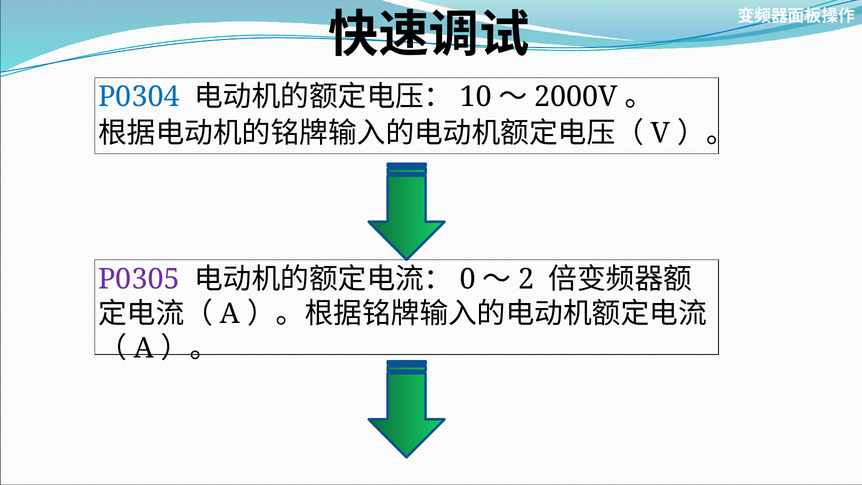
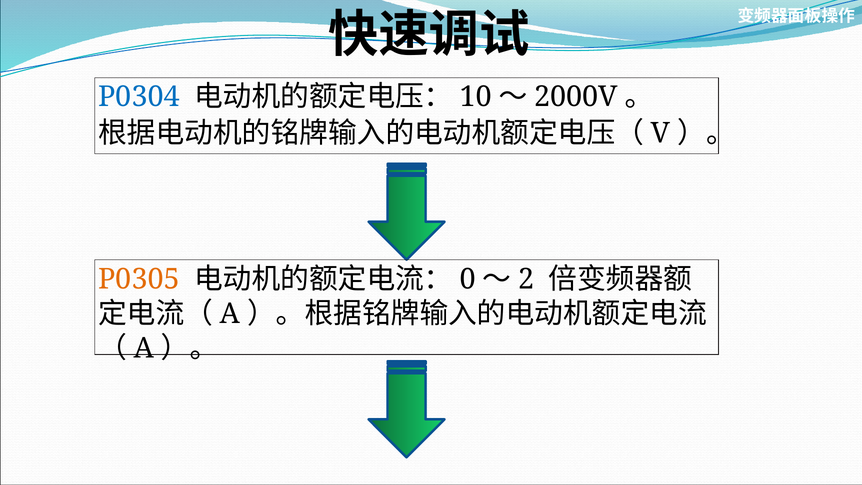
P0305 colour: purple -> orange (139, 279)
